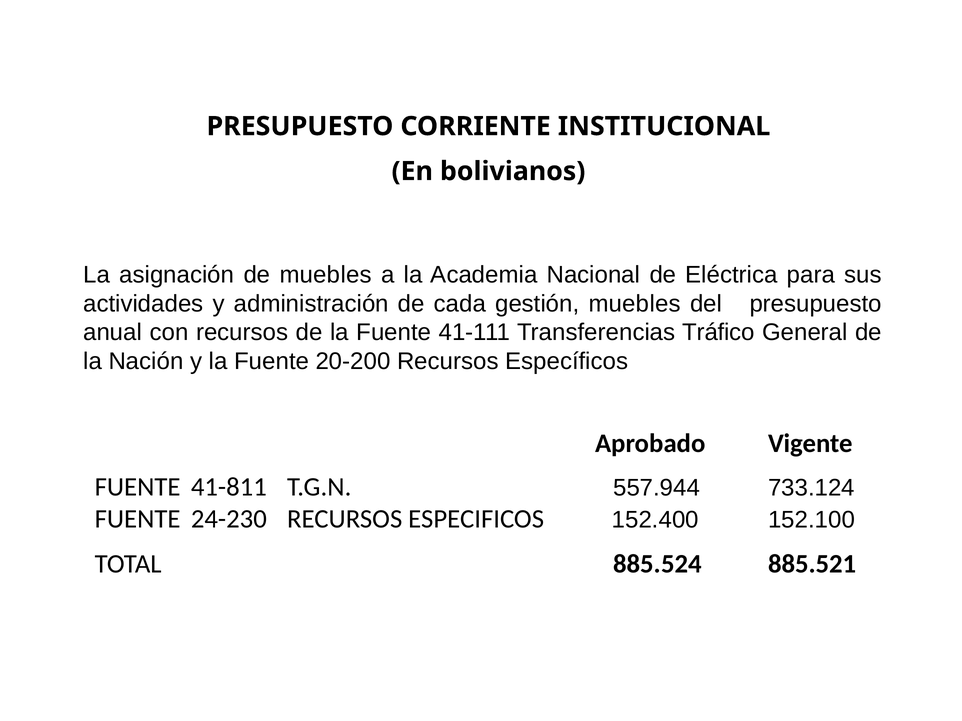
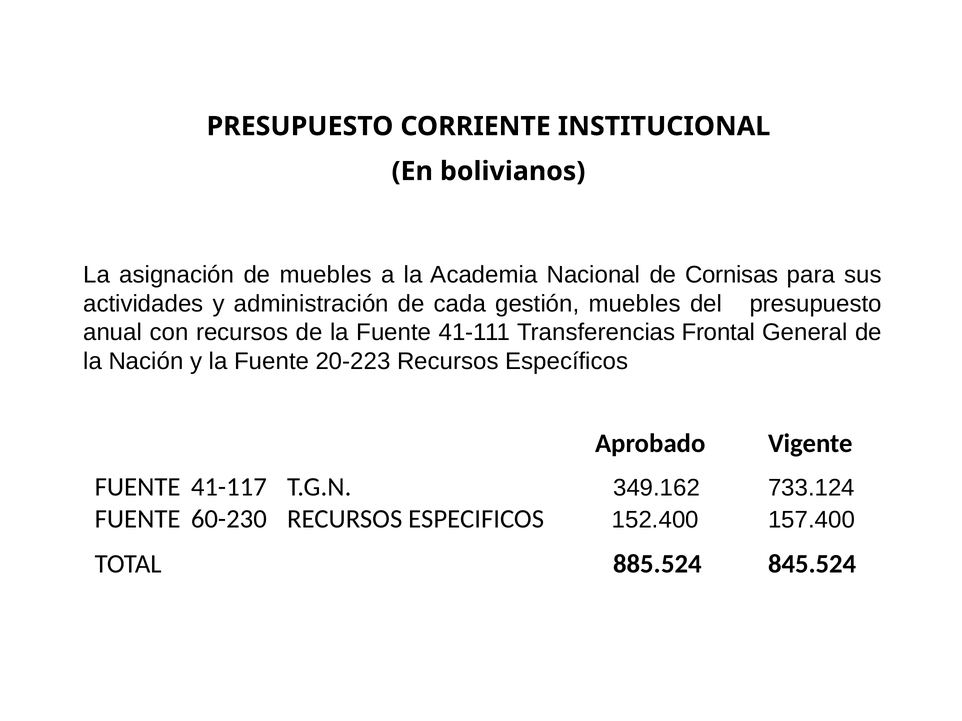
Eléctrica: Eléctrica -> Cornisas (732, 275)
Tráfico: Tráfico -> Frontal (718, 333)
20-200: 20-200 -> 20-223 (353, 362)
41-811: 41-811 -> 41-117 (229, 487)
557.944: 557.944 -> 349.162 (657, 488)
24-230: 24-230 -> 60-230 (229, 519)
152.100: 152.100 -> 157.400 (811, 520)
885.521: 885.521 -> 845.524 (812, 564)
